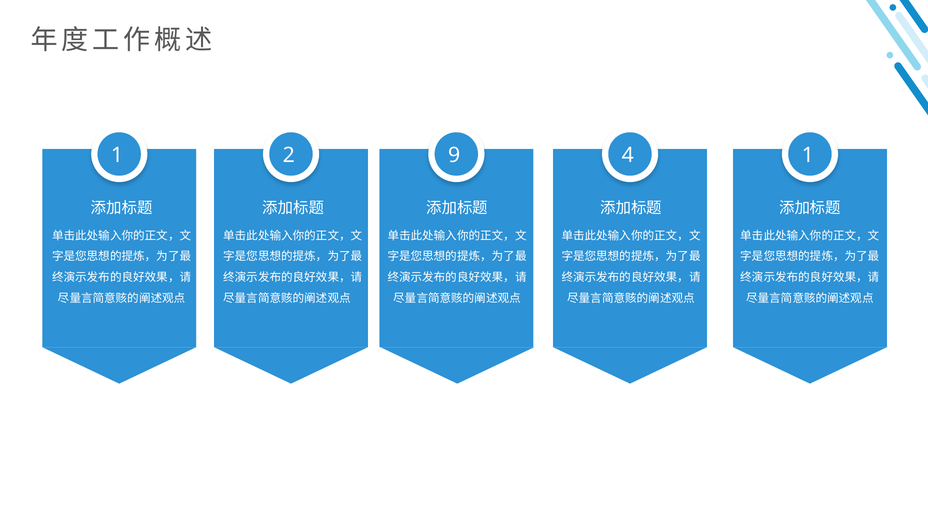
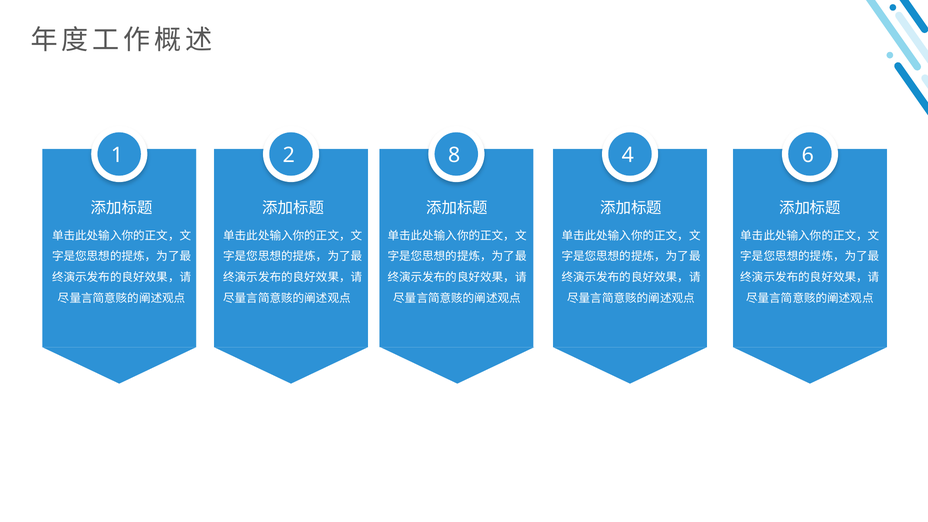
9: 9 -> 8 (454, 155)
4 1: 1 -> 6 (808, 155)
